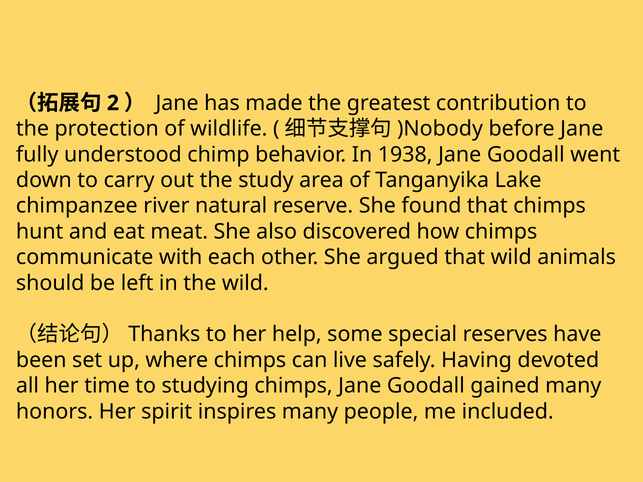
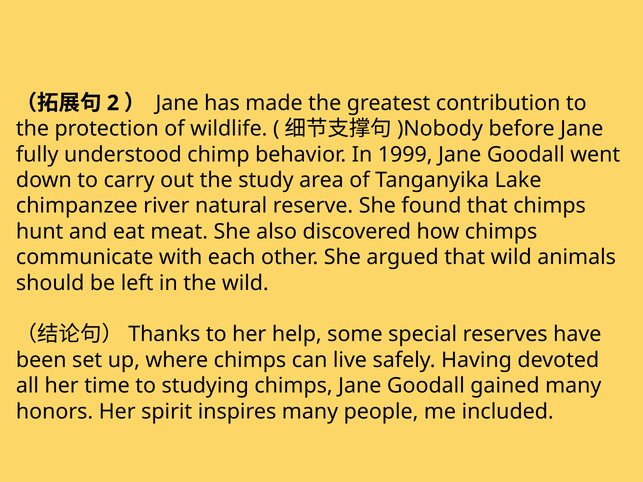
1938: 1938 -> 1999 (405, 155)
